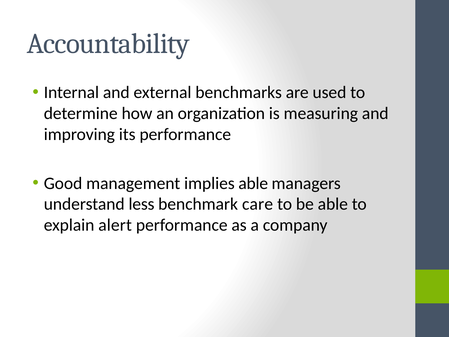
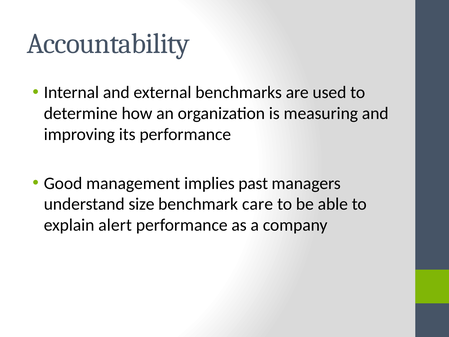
implies able: able -> past (253, 183)
less: less -> size (141, 204)
